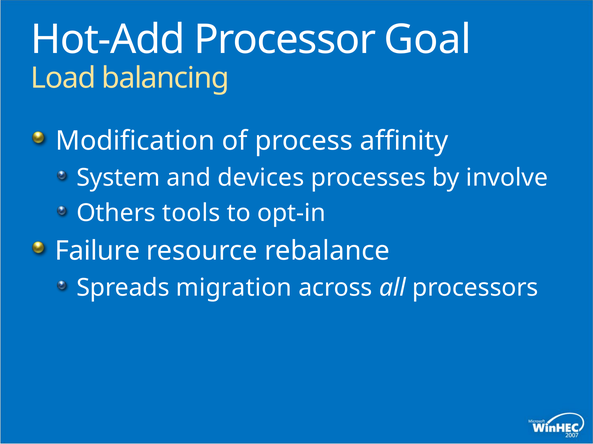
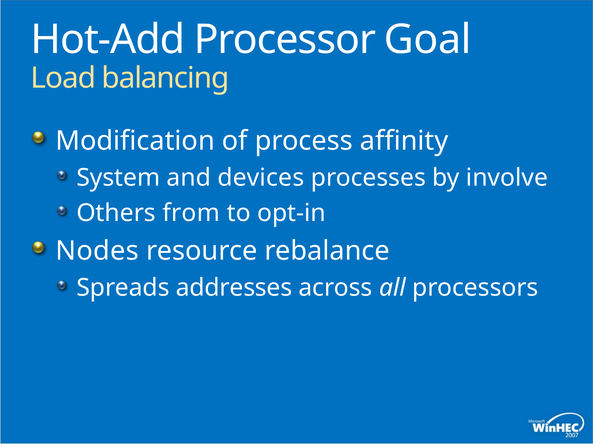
tools: tools -> from (191, 214)
Failure: Failure -> Nodes (97, 251)
migration: migration -> addresses (234, 288)
